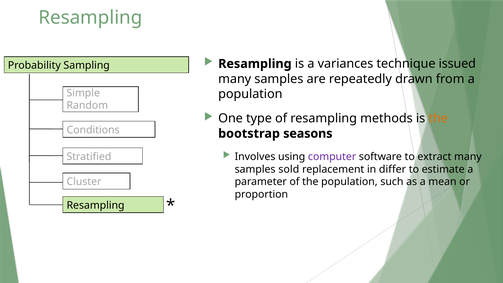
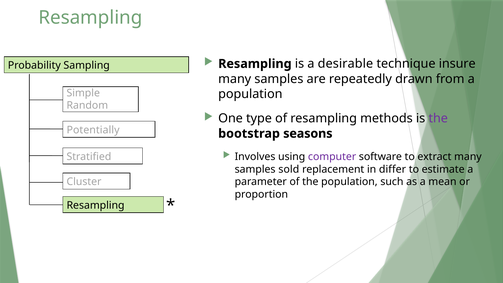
variances: variances -> desirable (345, 64)
issued: issued -> insure (457, 64)
the colour: orange -> purple (438, 118)
Conditions: Conditions -> Potentially (93, 130)
